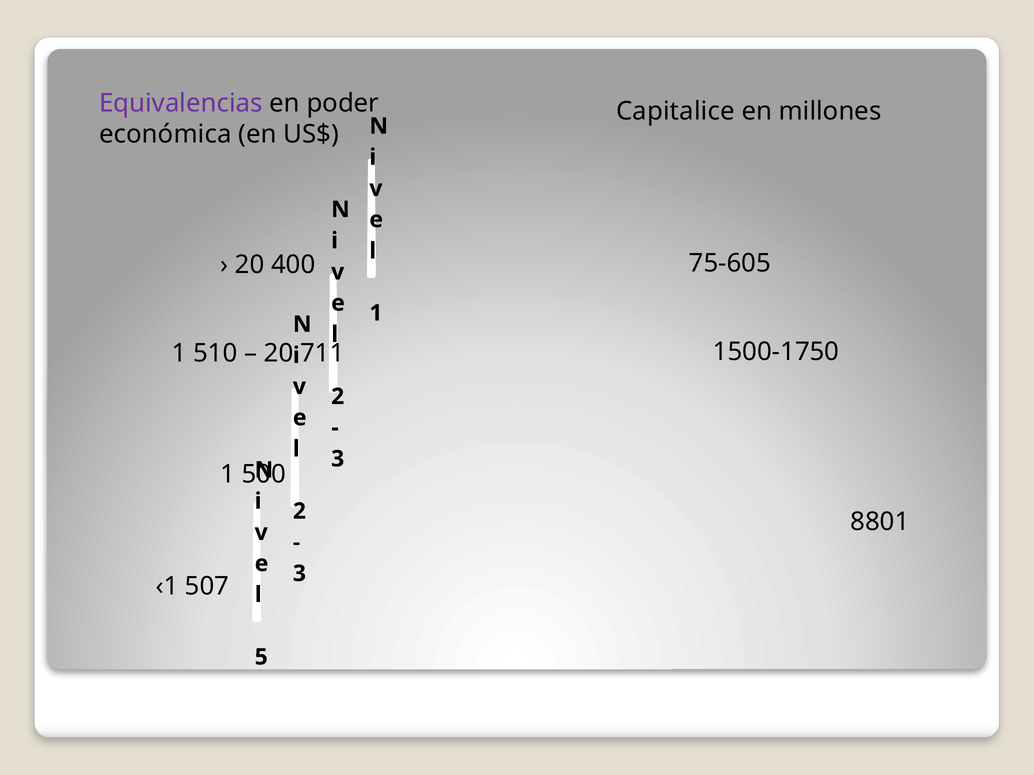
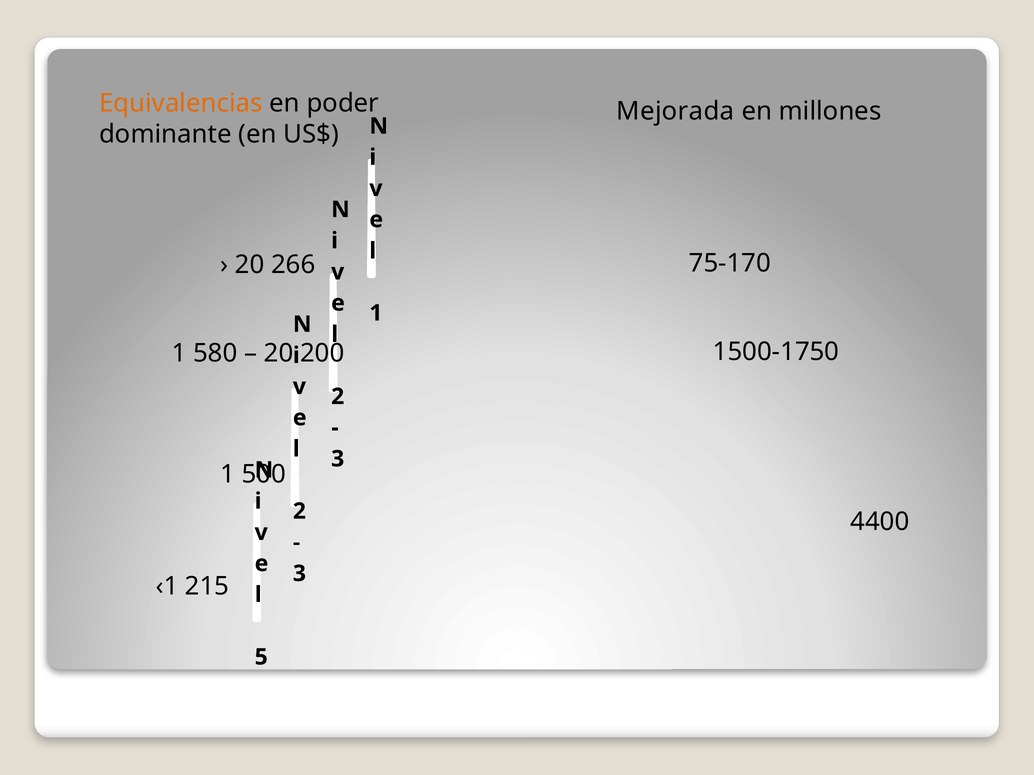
Equivalencias colour: purple -> orange (181, 103)
Capitalice: Capitalice -> Mejorada (675, 111)
económica: económica -> dominante (165, 134)
75-605: 75-605 -> 75-170 (730, 263)
400: 400 -> 266 (293, 265)
510: 510 -> 580 (215, 354)
711: 711 -> 200 (322, 354)
8801: 8801 -> 4400 (880, 522)
507: 507 -> 215 (207, 586)
